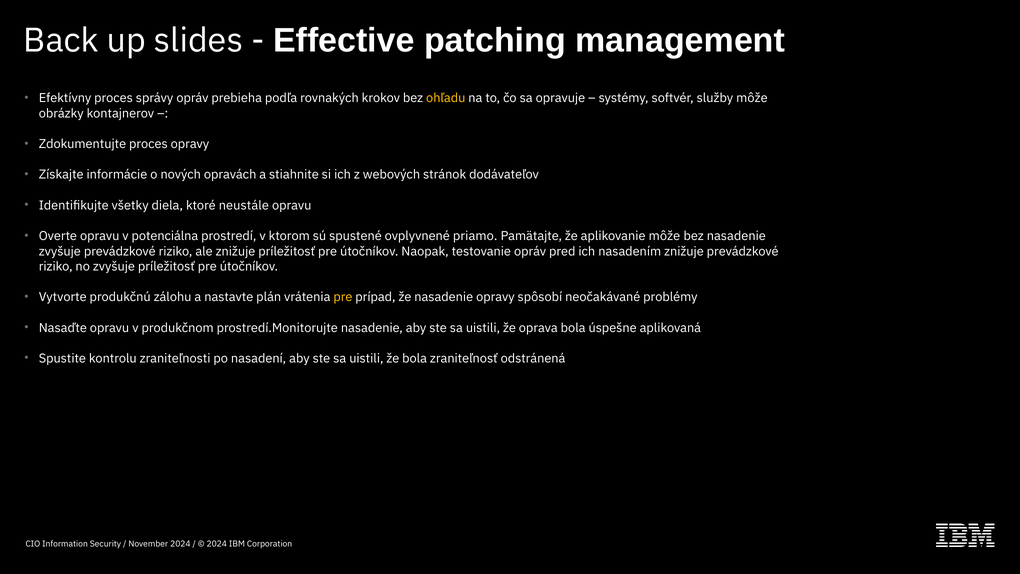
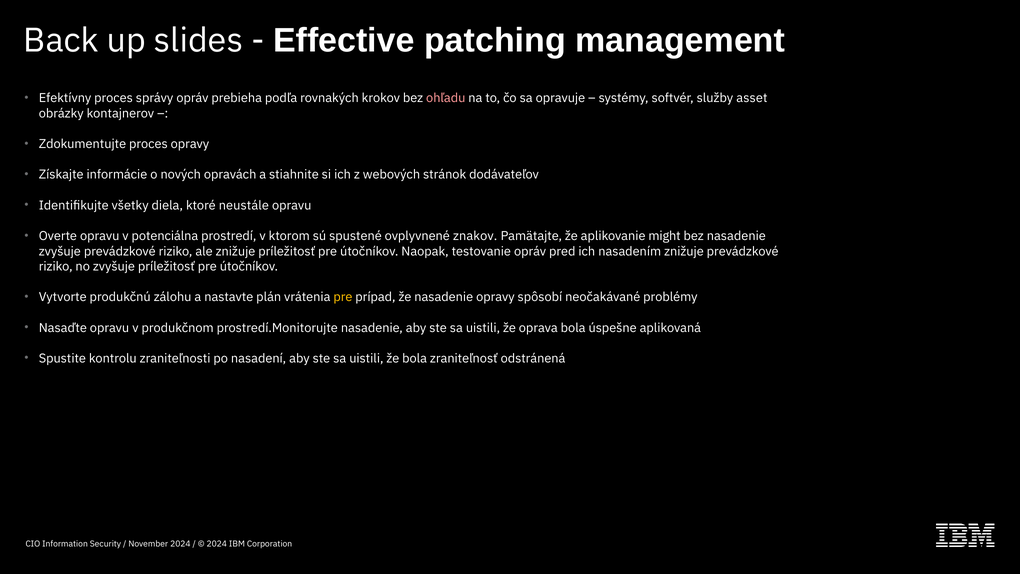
ohľadu colour: yellow -> pink (446, 98)
služby môže: môže -> asset (752, 98)
priamo: priamo -> znakov (475, 236)
aplikovanie môže: môže -> might (665, 236)
